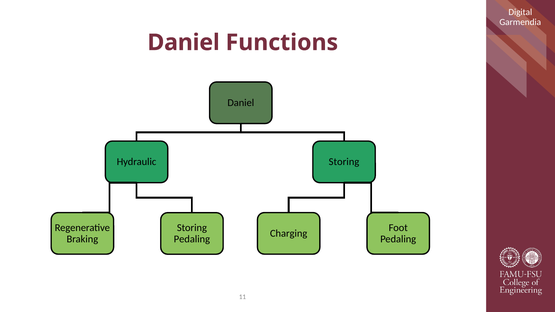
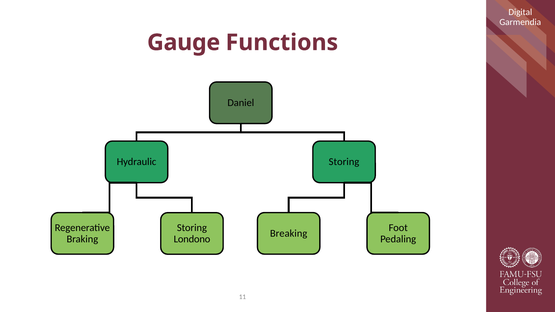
Daniel: Daniel -> Gauge (184, 43)
Charging: Charging -> Breaking (289, 233)
Pedaling: Pedaling -> Londono (192, 239)
